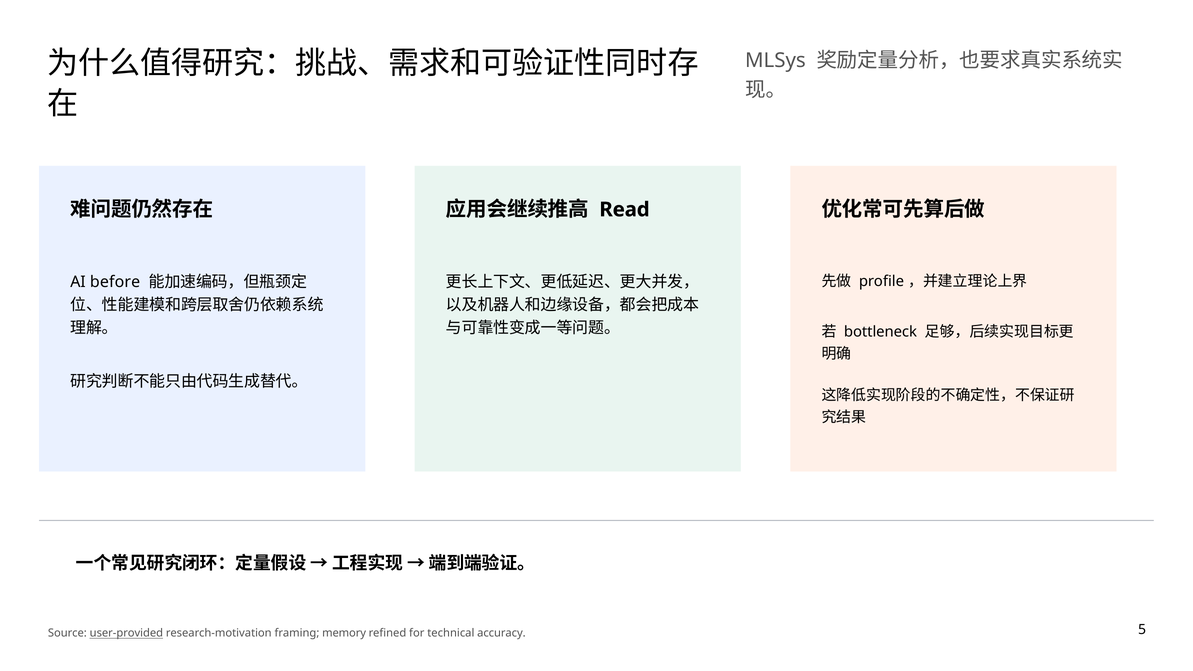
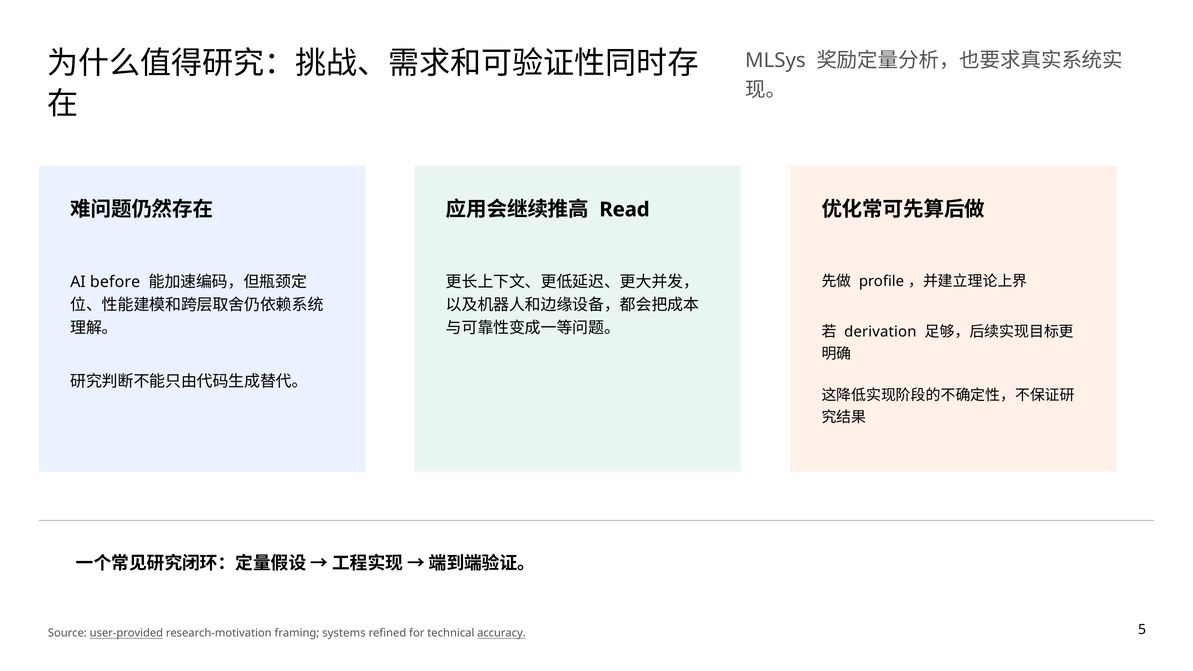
bottleneck: bottleneck -> derivation (880, 332)
memory: memory -> systems (344, 633)
accuracy underline: none -> present (501, 633)
